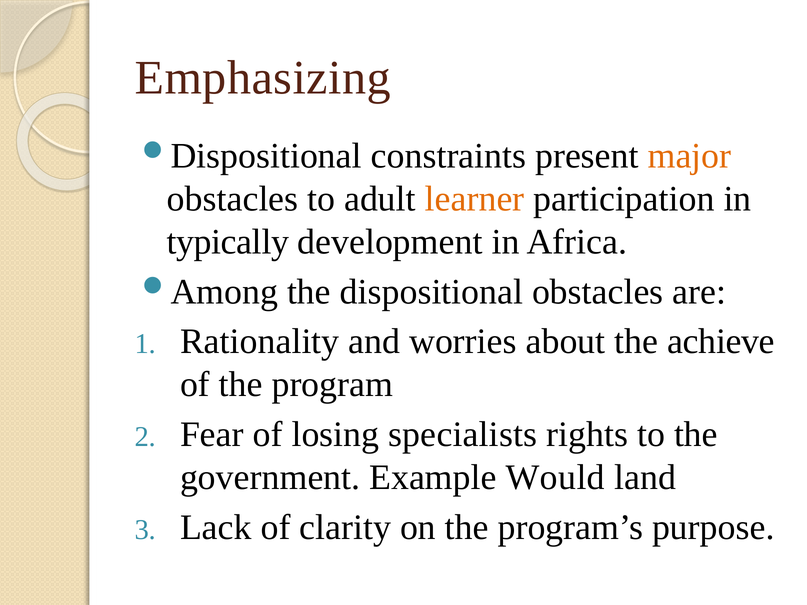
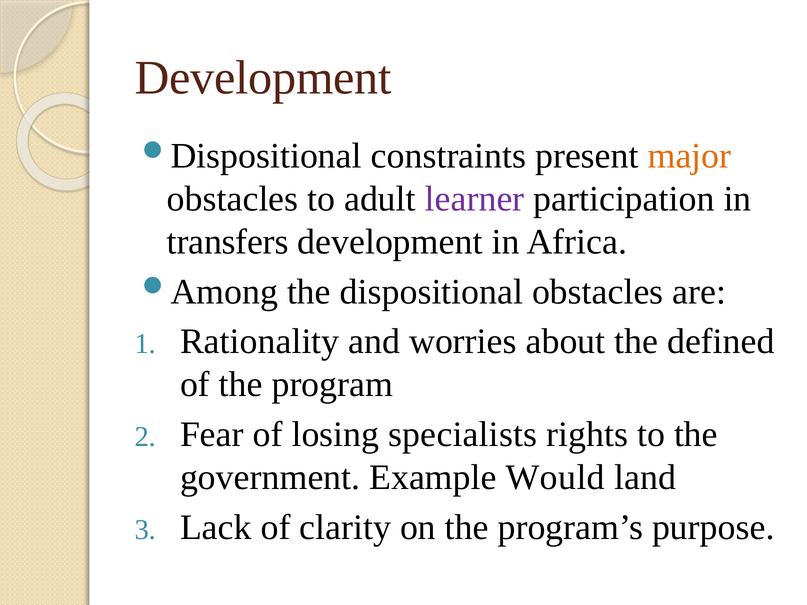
Emphasizing: Emphasizing -> Development (263, 78)
learner colour: orange -> purple (475, 199)
typically: typically -> transfers (228, 242)
achieve: achieve -> defined (721, 342)
